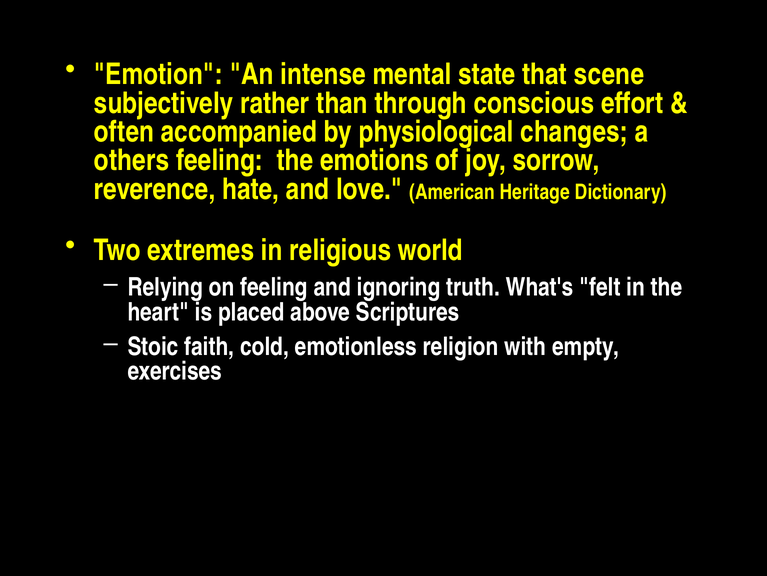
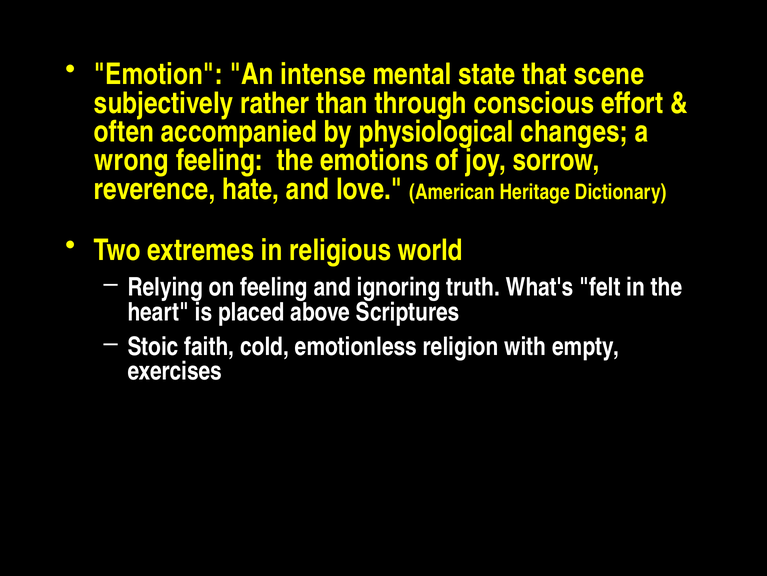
others: others -> wrong (132, 160)
